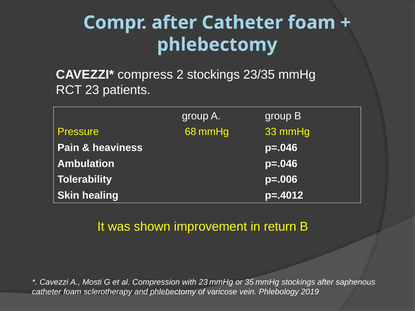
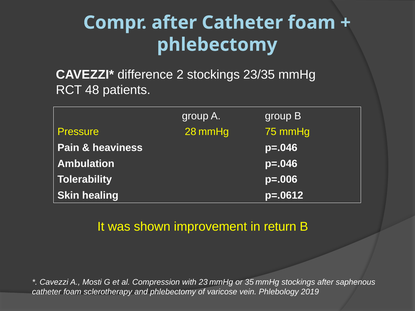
compress: compress -> difference (145, 75)
RCT 23: 23 -> 48 (92, 90)
68: 68 -> 28 (191, 132)
33: 33 -> 75 (271, 132)
p=.4012: p=.4012 -> p=.0612 (284, 196)
